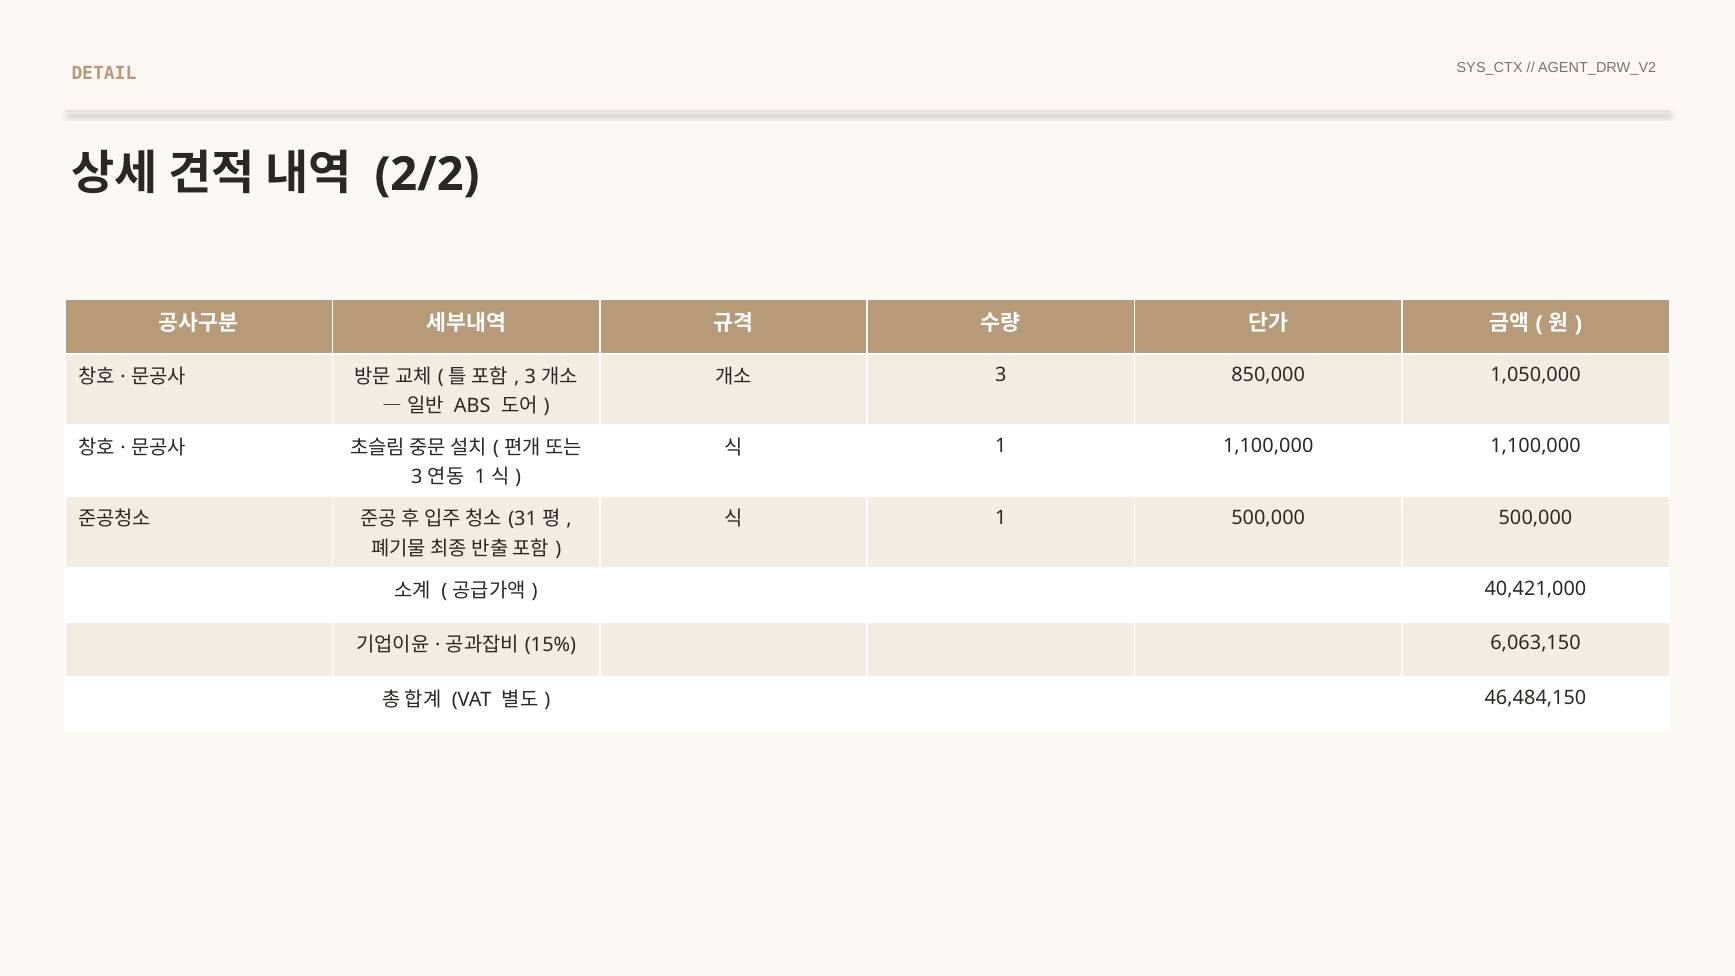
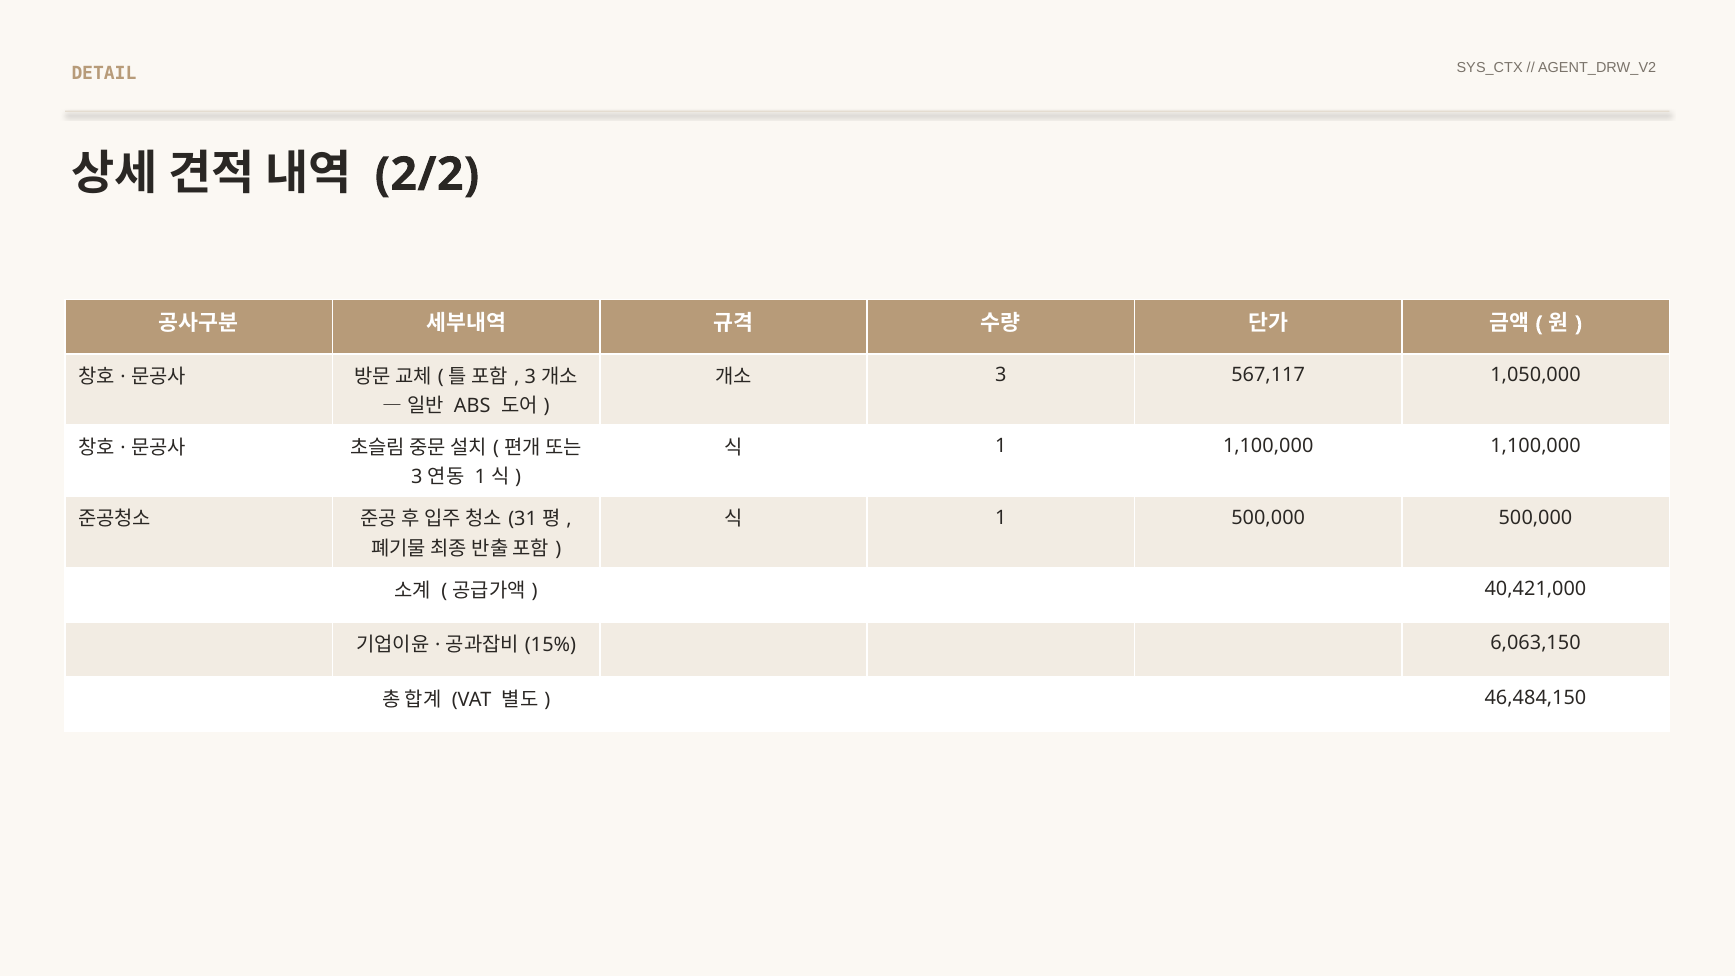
850,000: 850,000 -> 567,117 (1268, 375)
